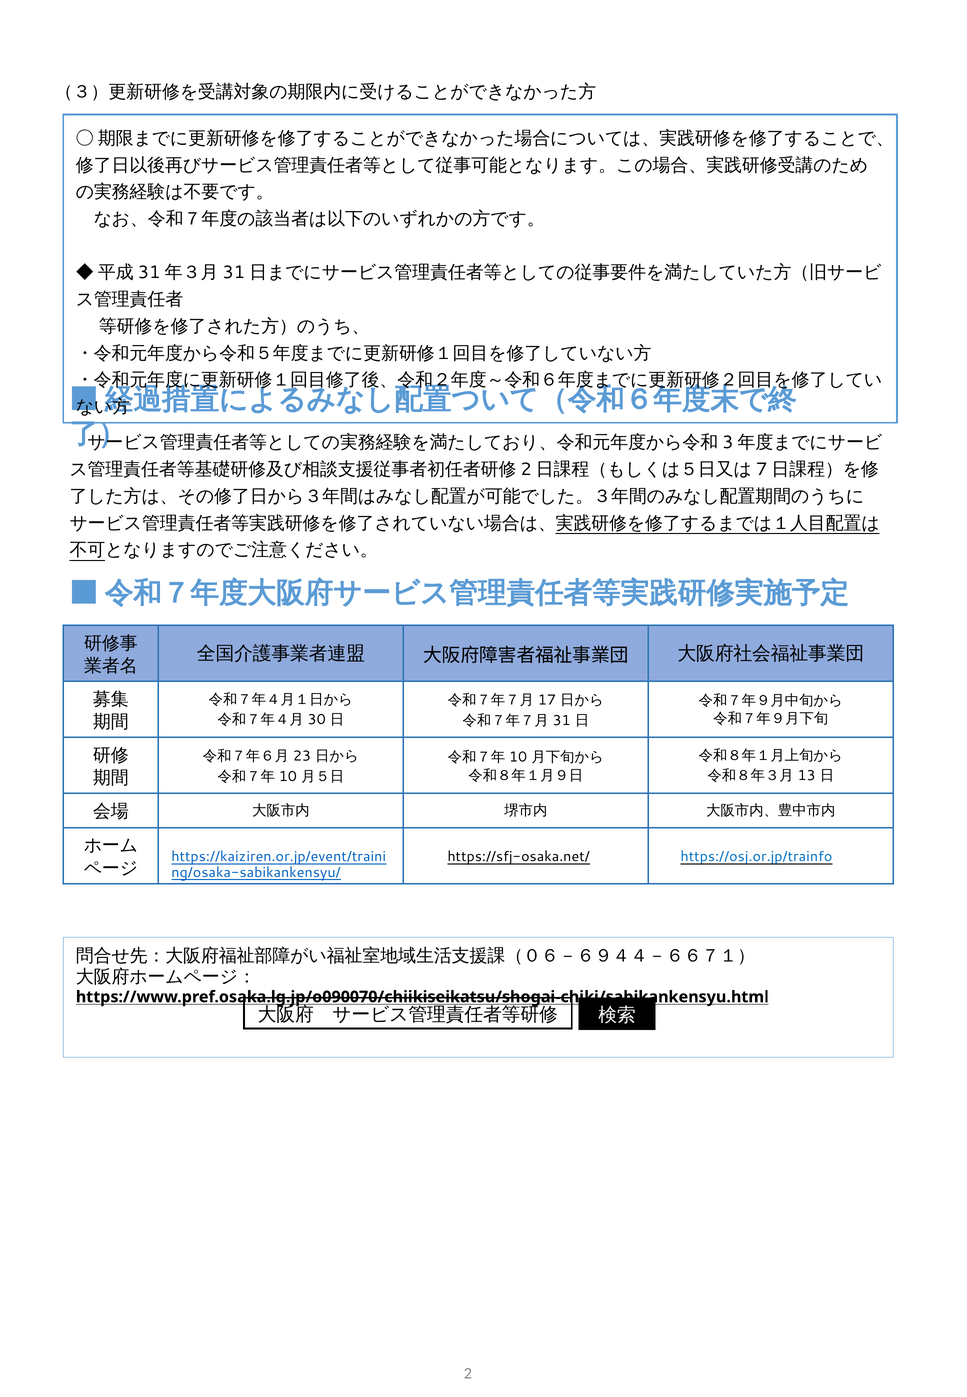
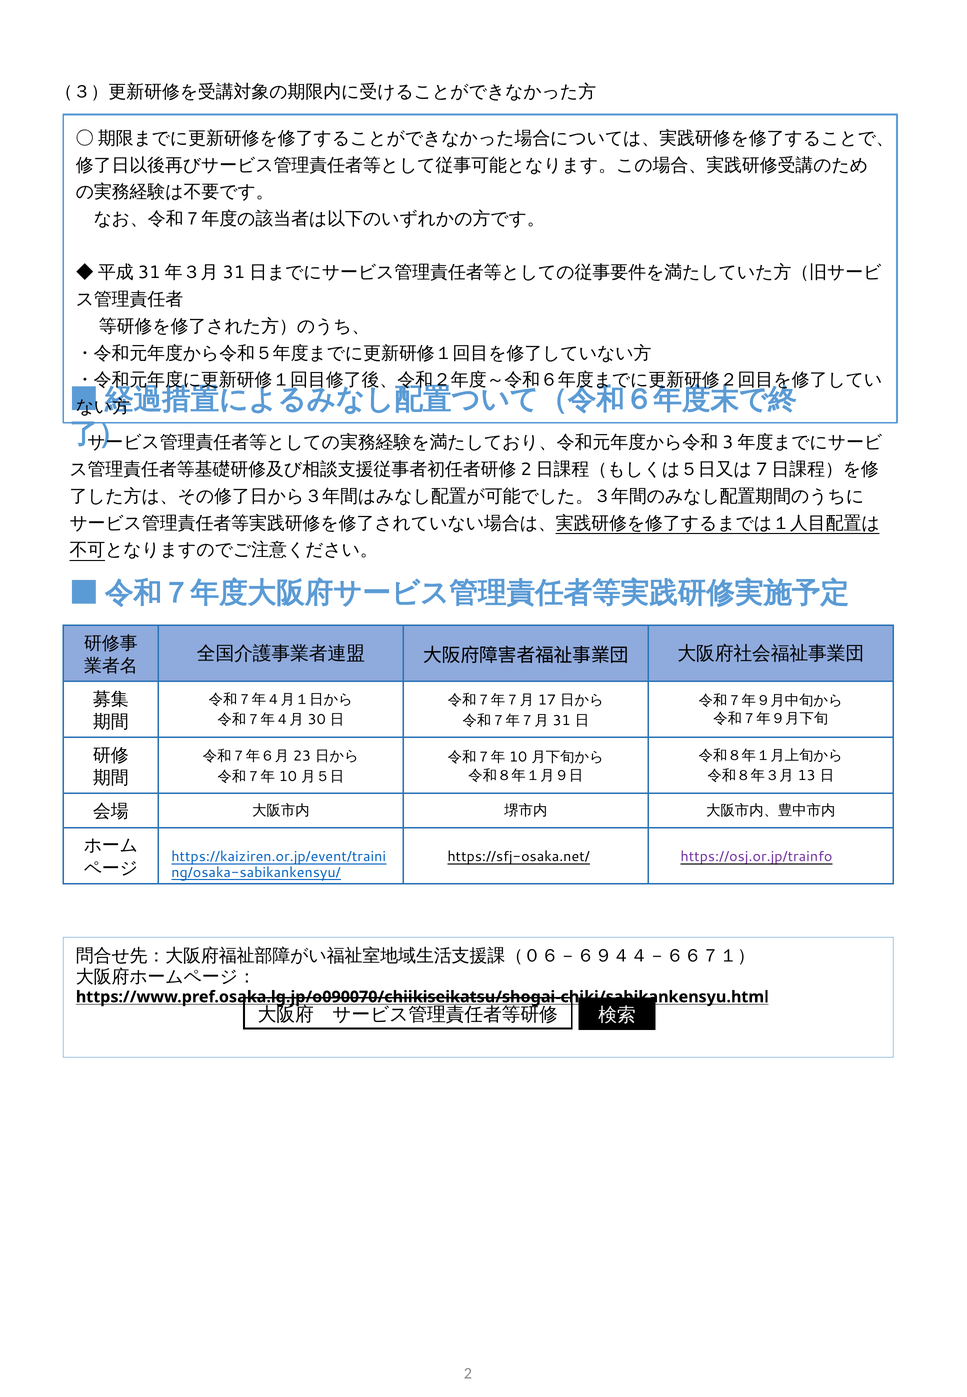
https://osj.or.jp/trainfo colour: blue -> purple (756, 856)
